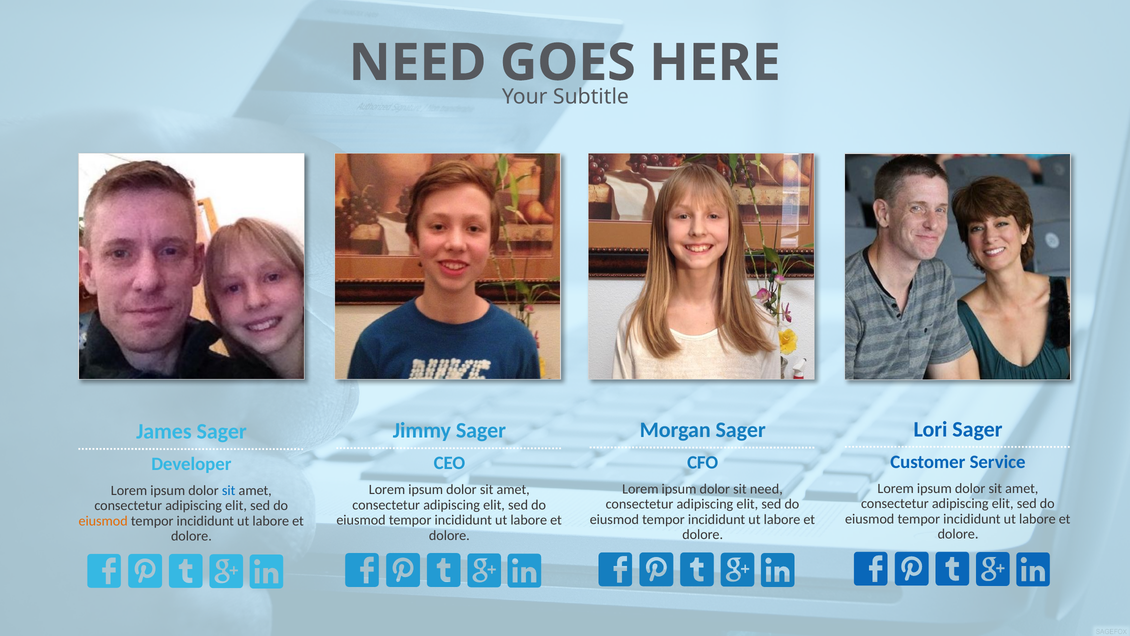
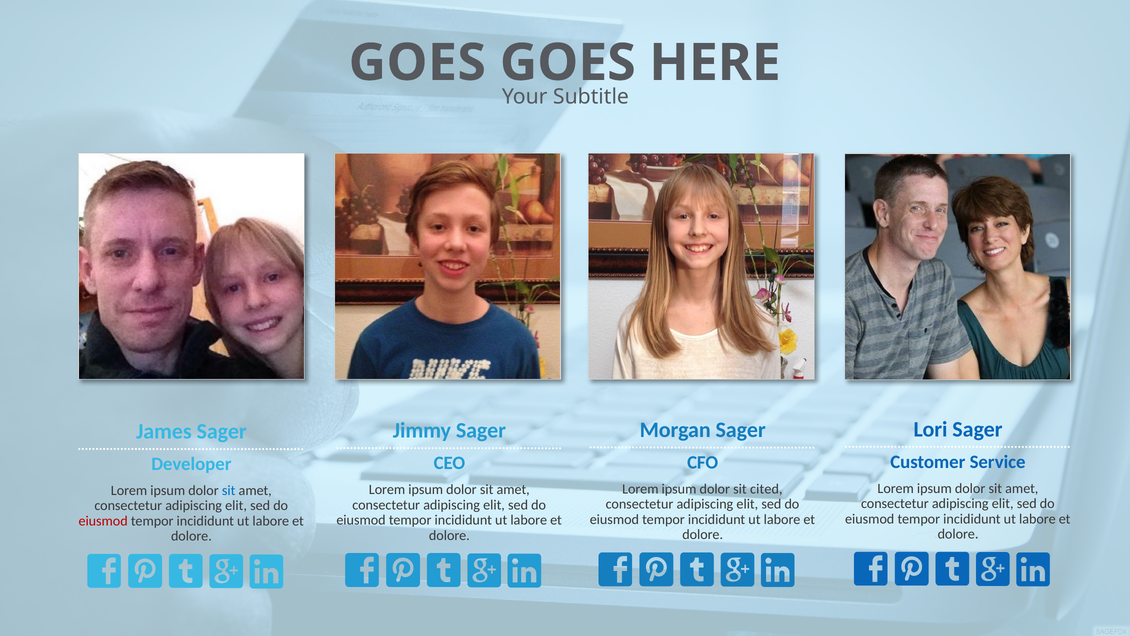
NEED: NEED -> GOES (417, 63)
sit need: need -> cited (766, 489)
eiusmod colour: orange -> red (103, 521)
